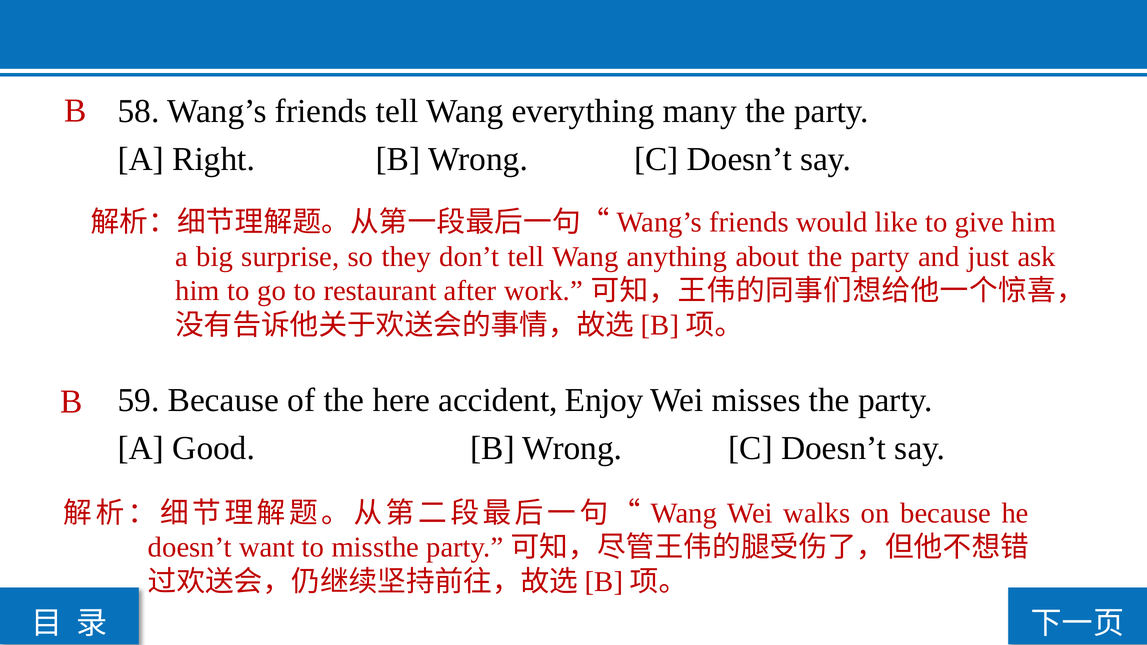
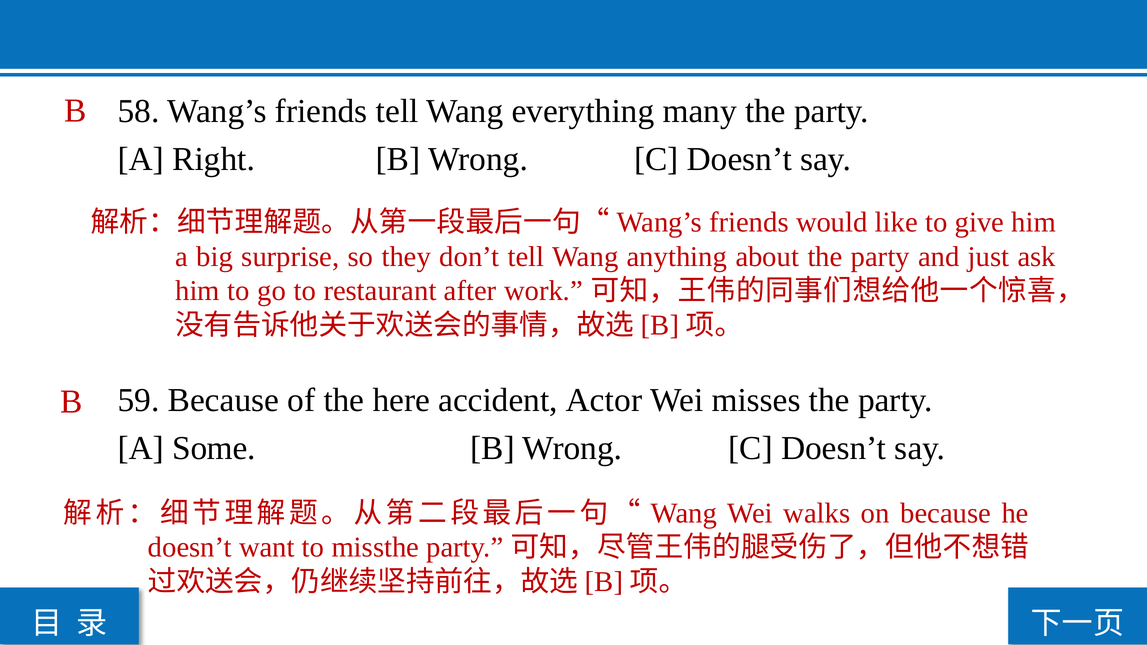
Enjoy: Enjoy -> Actor (604, 400)
Good: Good -> Some (214, 448)
